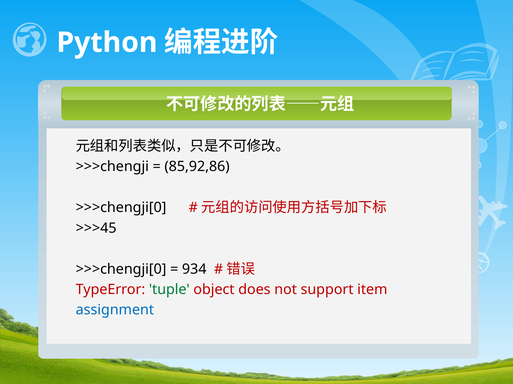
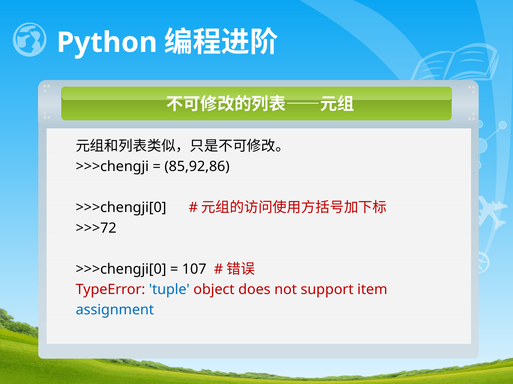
>>>45: >>>45 -> >>>72 (96, 228)
934: 934 -> 107 (194, 270)
tuple colour: green -> blue (169, 290)
